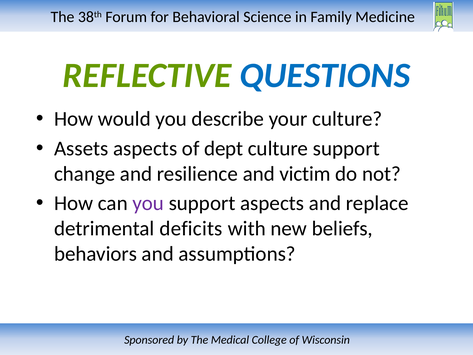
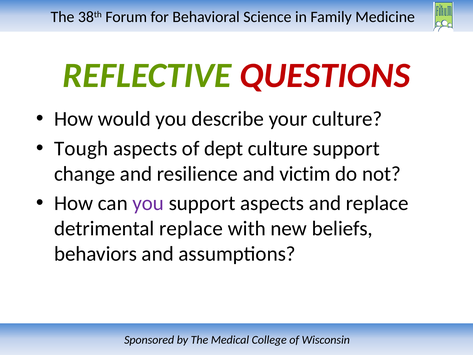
QUESTIONS colour: blue -> red (325, 75)
Assets: Assets -> Tough (81, 148)
detrimental deficits: deficits -> replace (191, 228)
